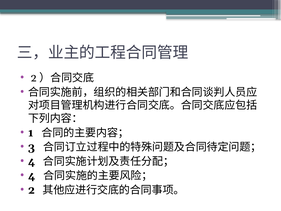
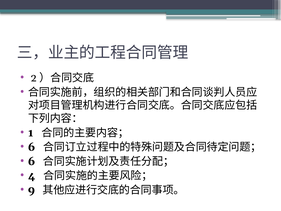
3: 3 -> 6 (32, 147)
4: 4 -> 6 (32, 161)
2: 2 -> 9 (31, 190)
